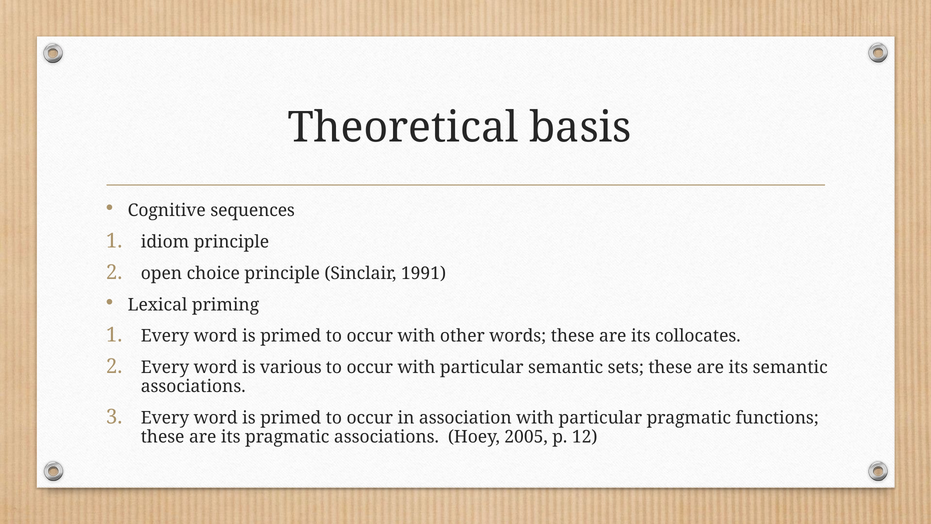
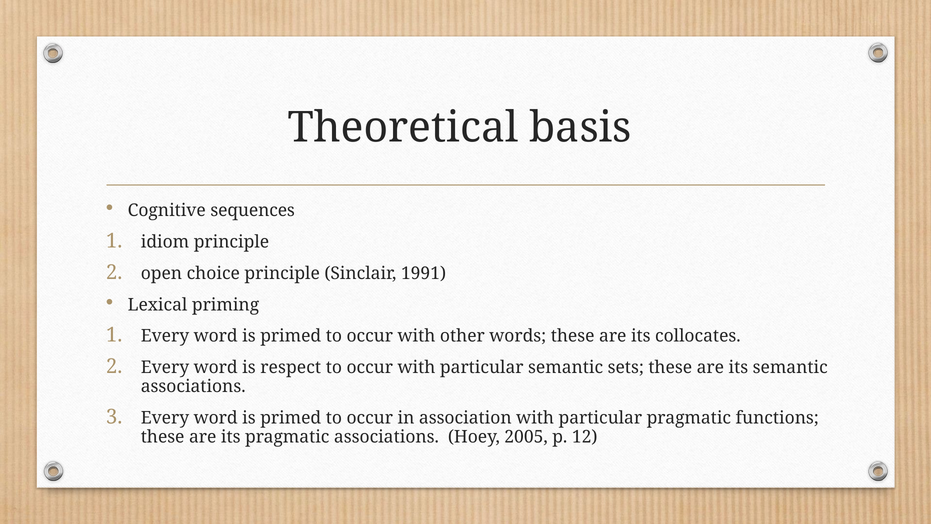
various: various -> respect (291, 368)
